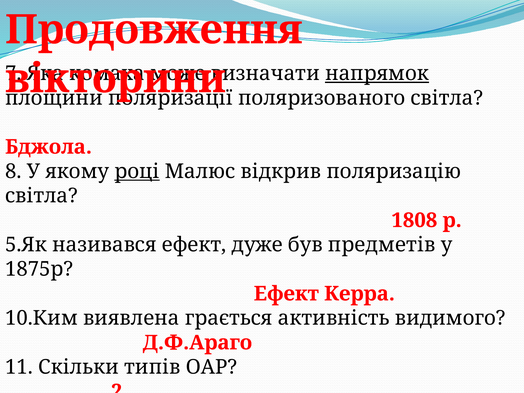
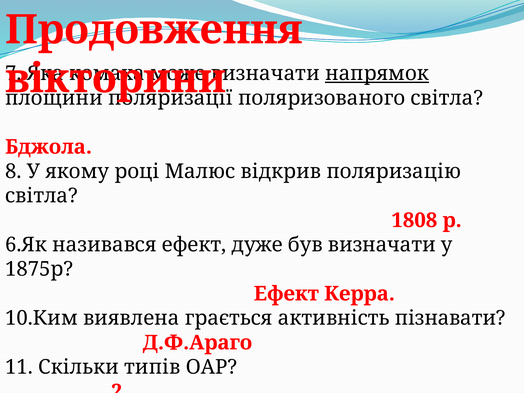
році underline: present -> none (137, 171)
5.Як: 5.Як -> 6.Як (26, 245)
був предметів: предметів -> визначати (382, 245)
видимого: видимого -> пізнавати (450, 318)
